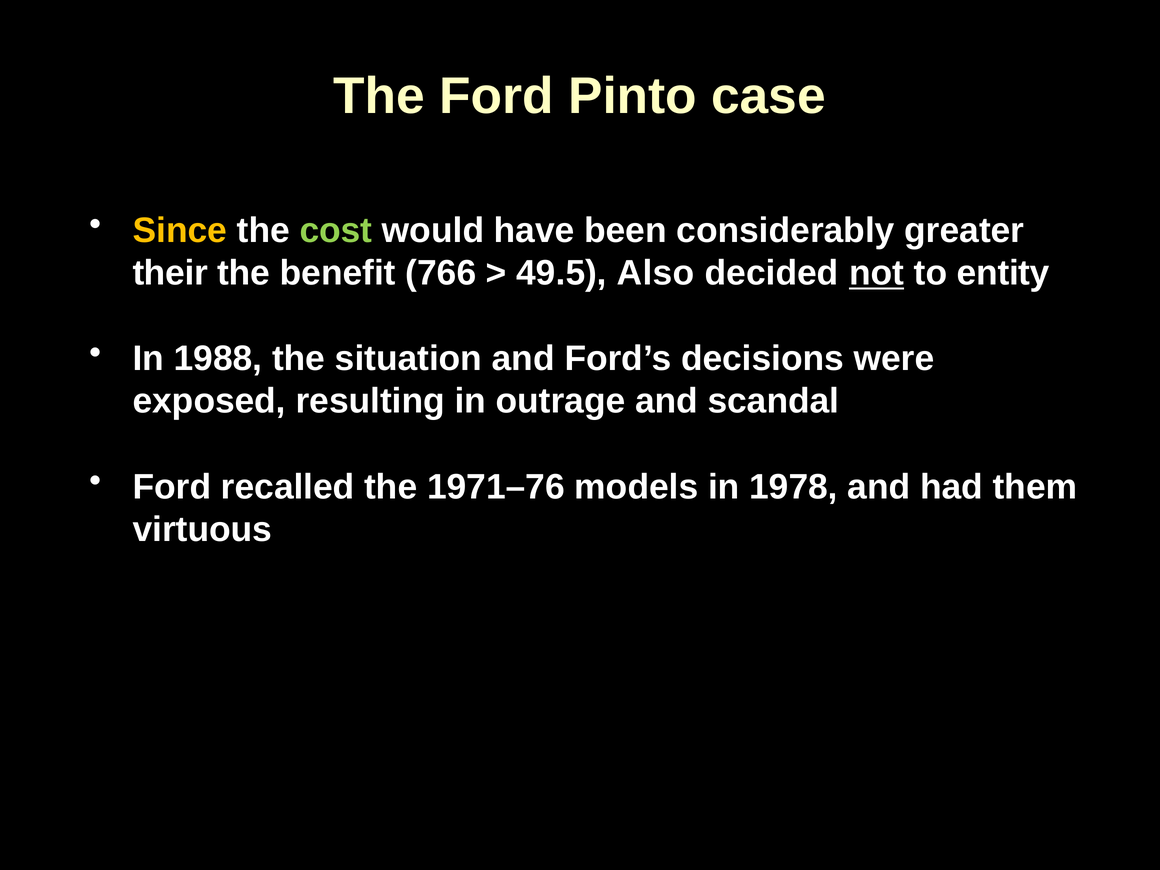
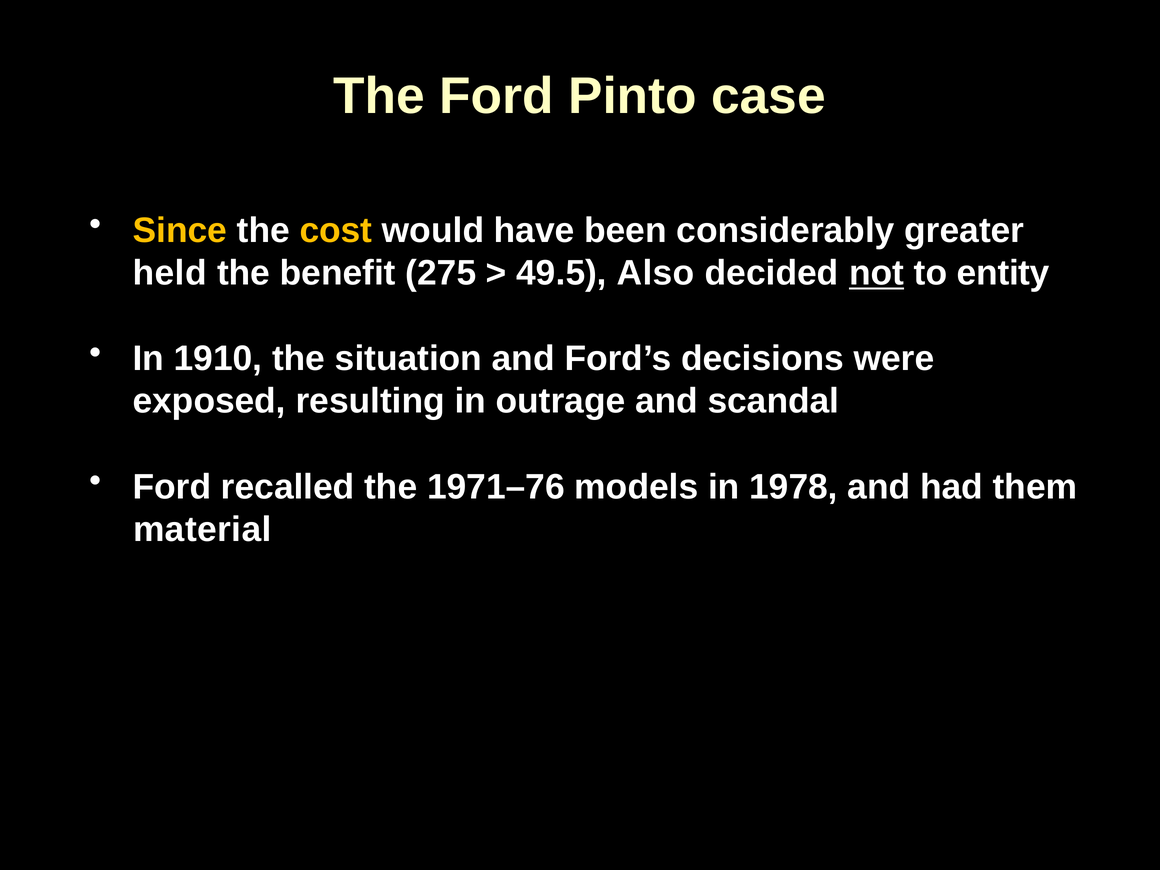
cost colour: light green -> yellow (336, 230)
their: their -> held (170, 273)
766: 766 -> 275 (441, 273)
1988: 1988 -> 1910 (218, 359)
virtuous: virtuous -> material (202, 529)
